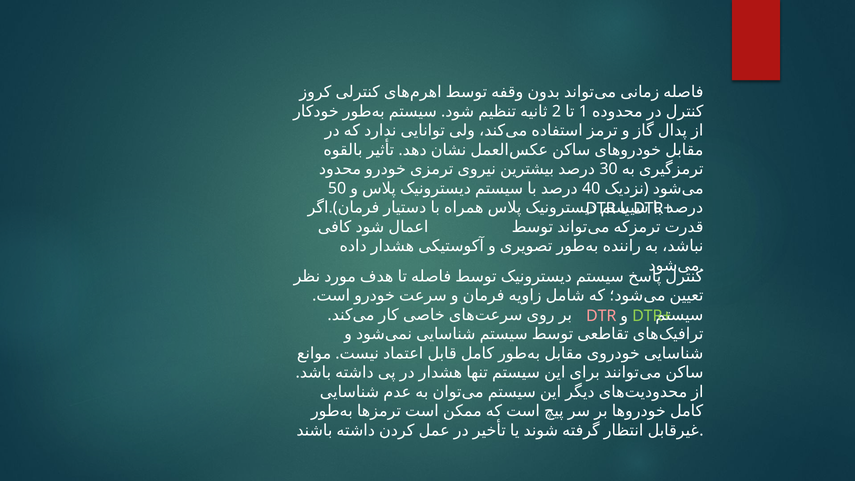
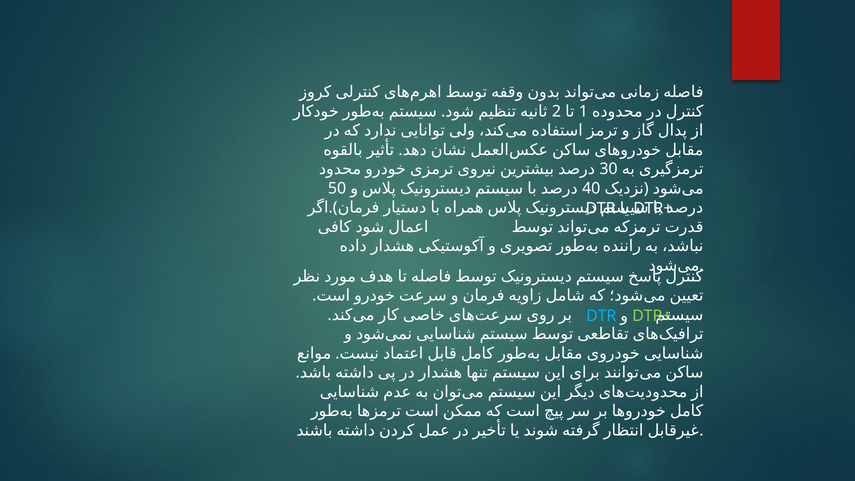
DTR colour: pink -> light blue (601, 316)
